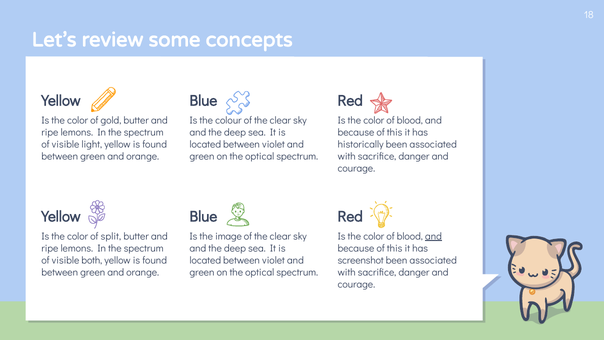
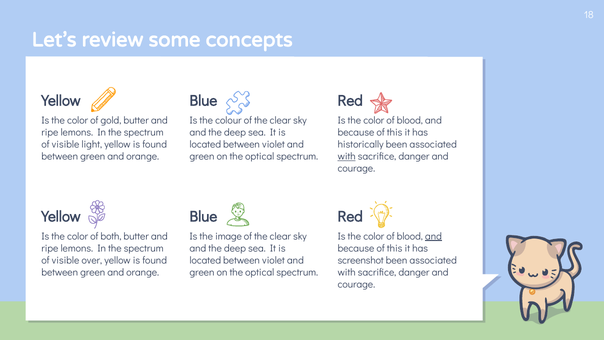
with underline: none -> present (347, 156)
split: split -> both (111, 236)
both: both -> over (92, 260)
